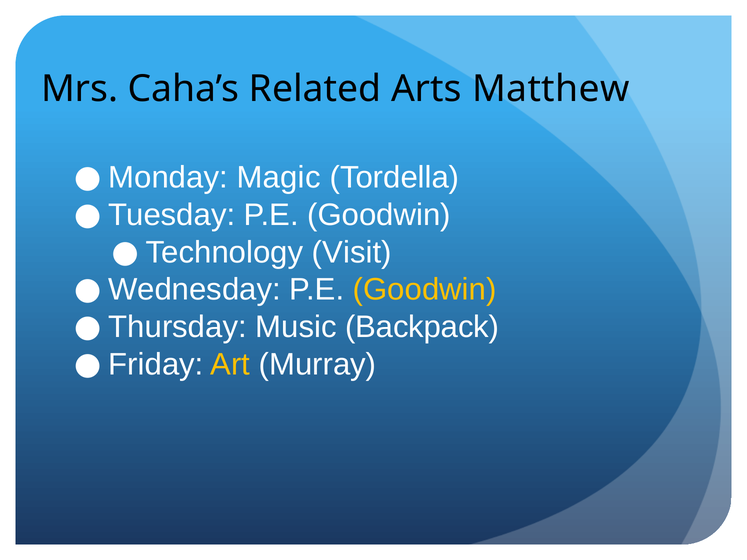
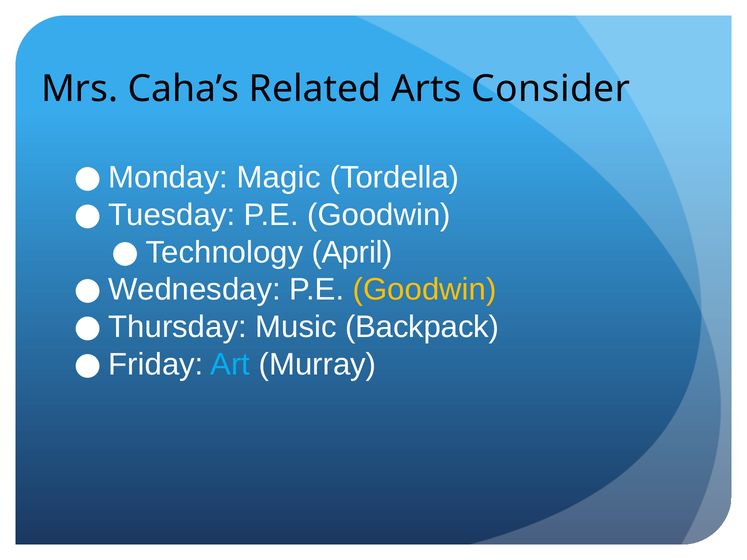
Matthew: Matthew -> Consider (551, 89)
Visit: Visit -> April (352, 252)
Art colour: yellow -> light blue (230, 364)
